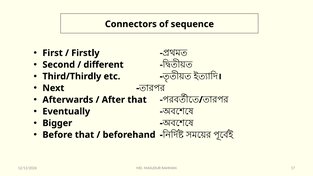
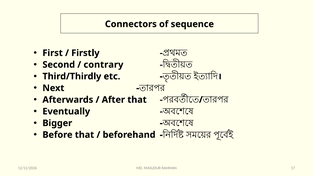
different: different -> contrary (103, 65)
